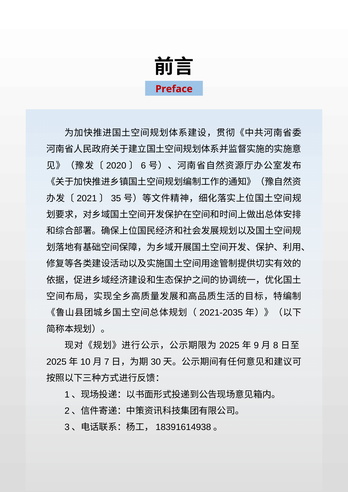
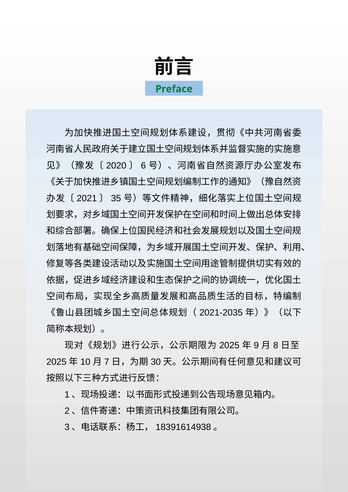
Preface colour: red -> green (174, 89)
